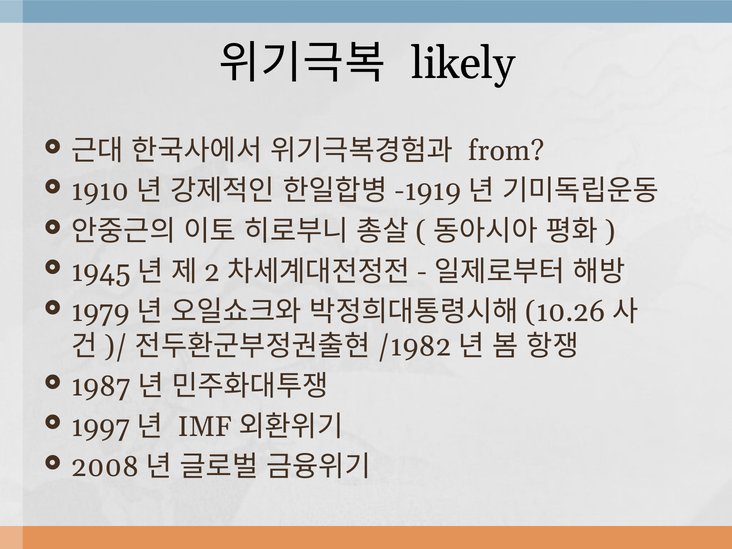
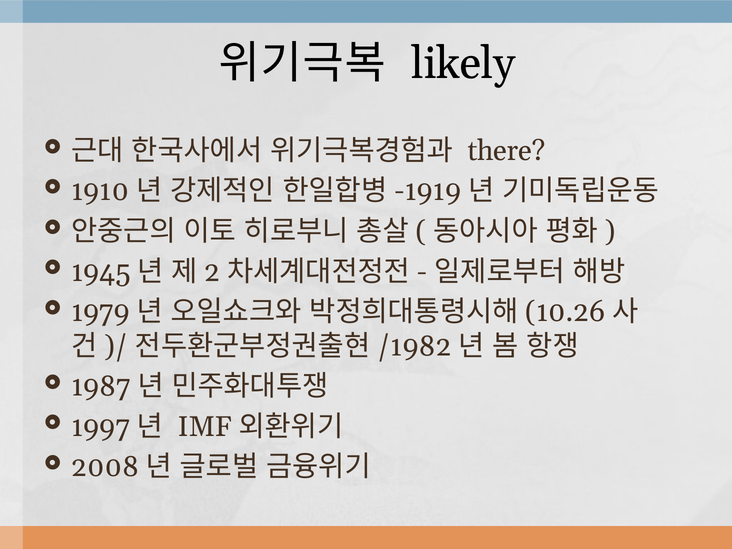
from: from -> there (506, 151)
